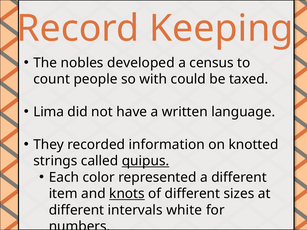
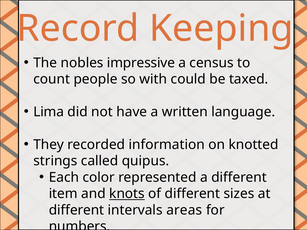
developed: developed -> impressive (141, 63)
quipus underline: present -> none (146, 161)
white: white -> areas (184, 210)
